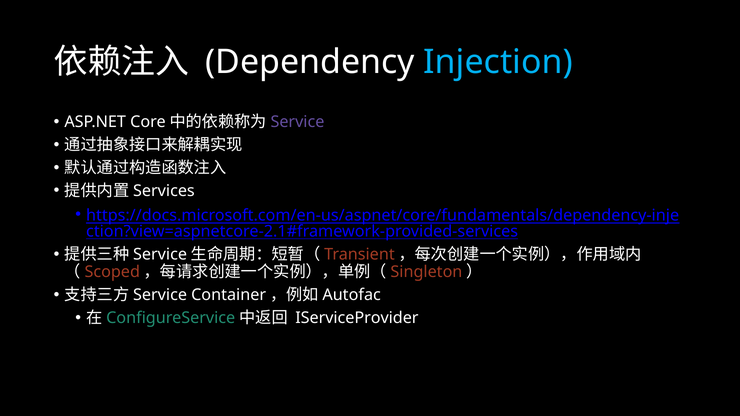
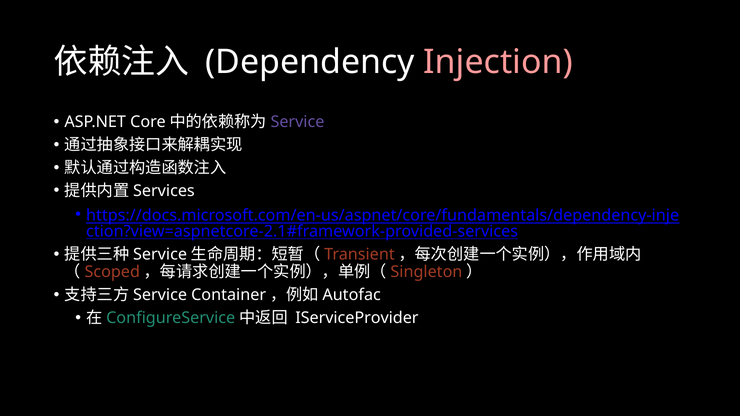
Injection colour: light blue -> pink (498, 62)
